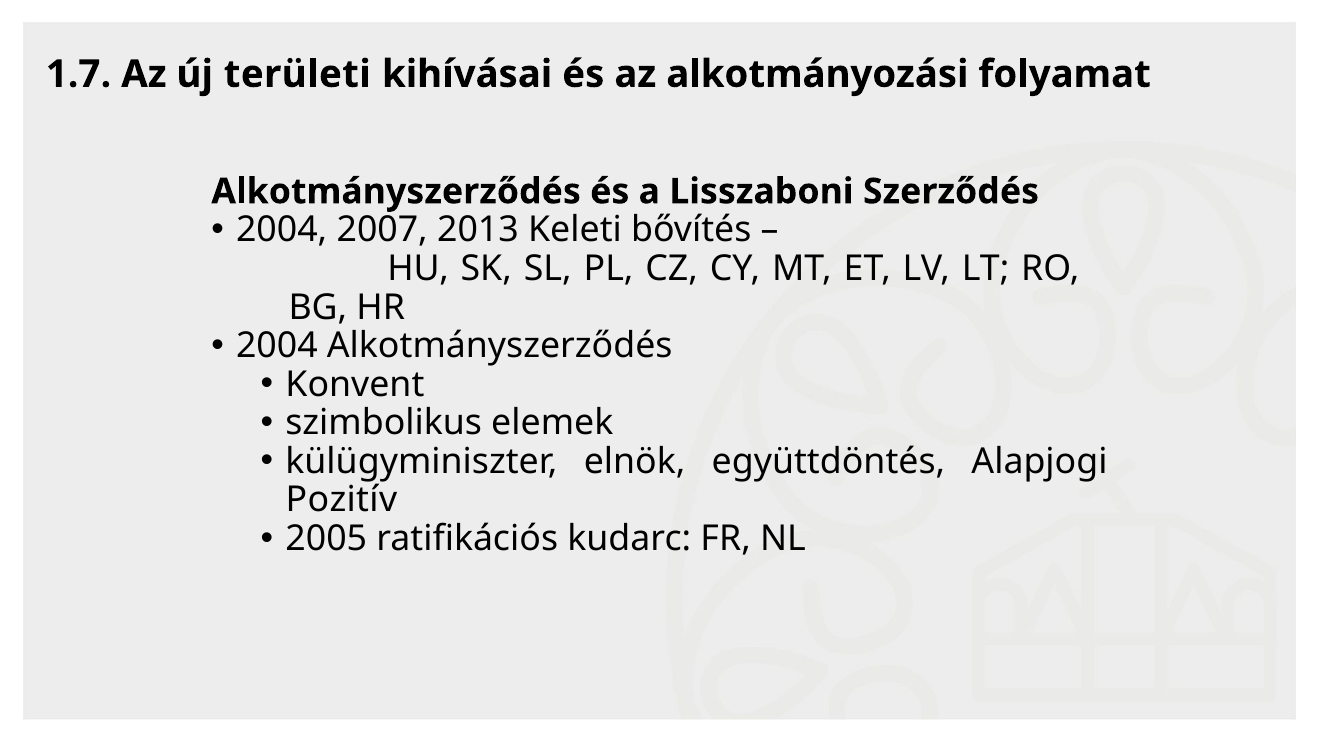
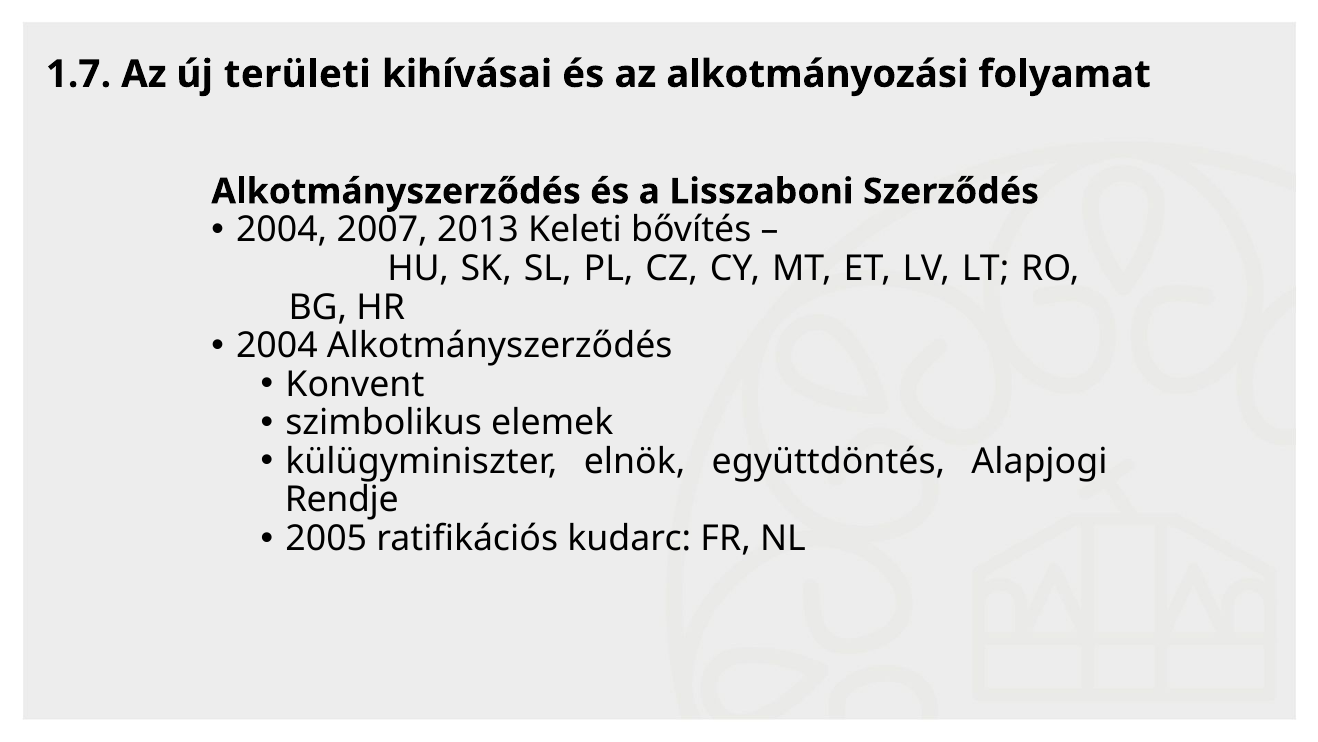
Pozitív: Pozitív -> Rendje (342, 500)
